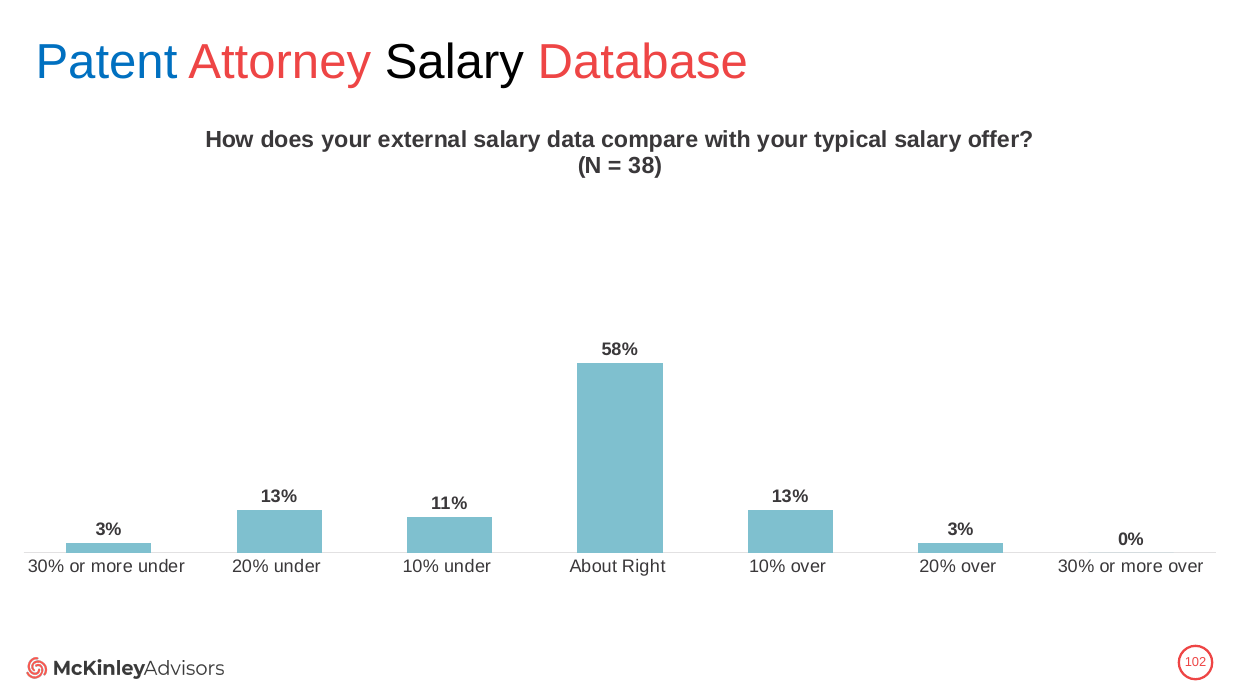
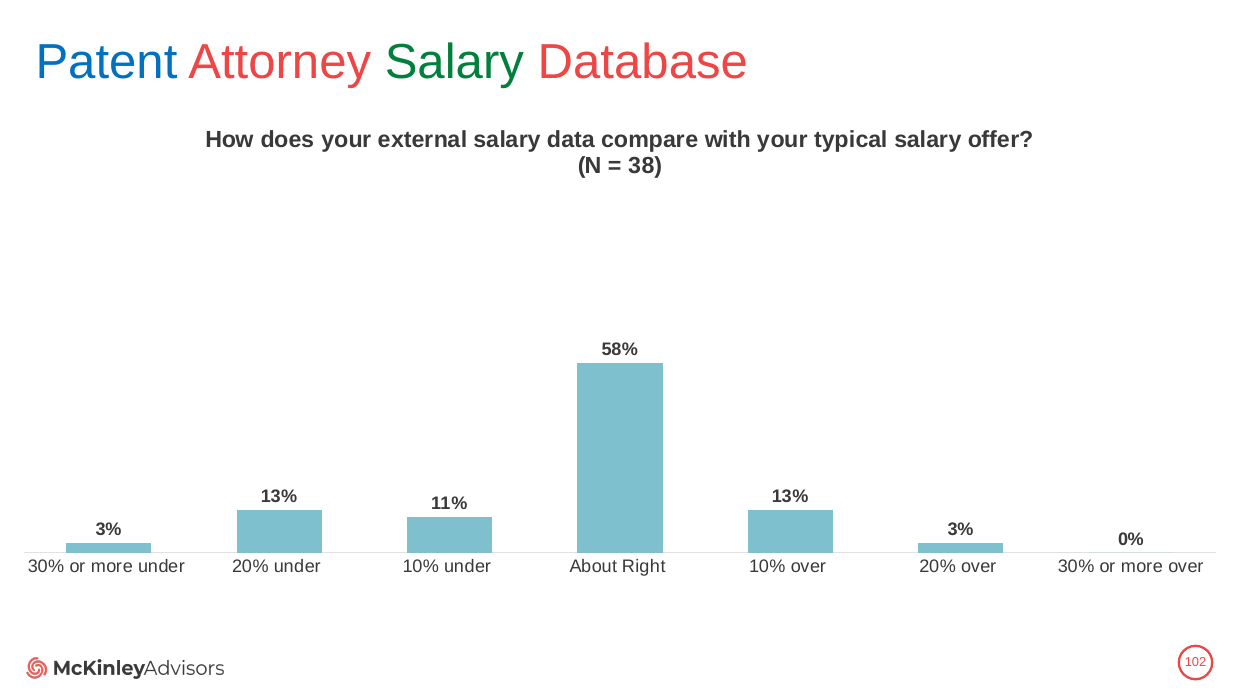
Salary colour: black -> green (454, 63)
